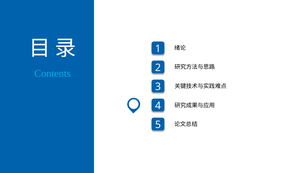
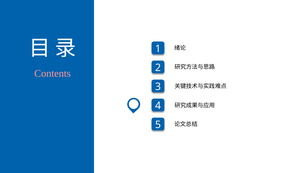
Contents colour: light blue -> pink (53, 74)
